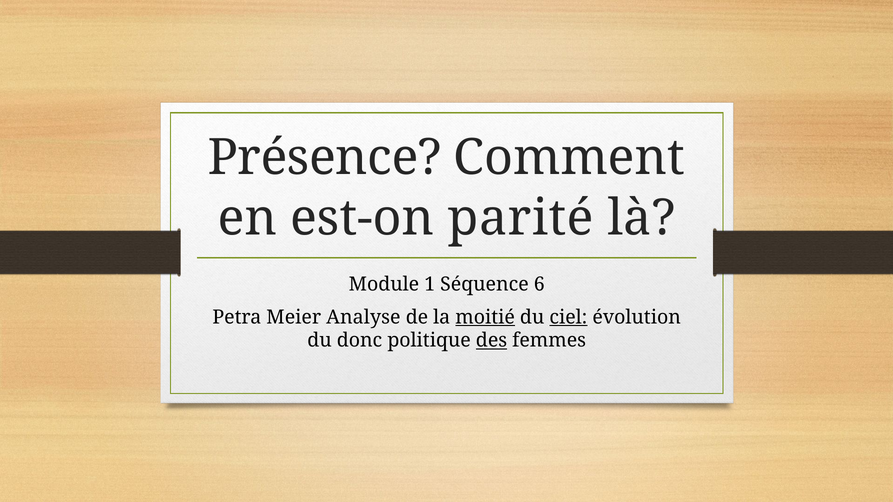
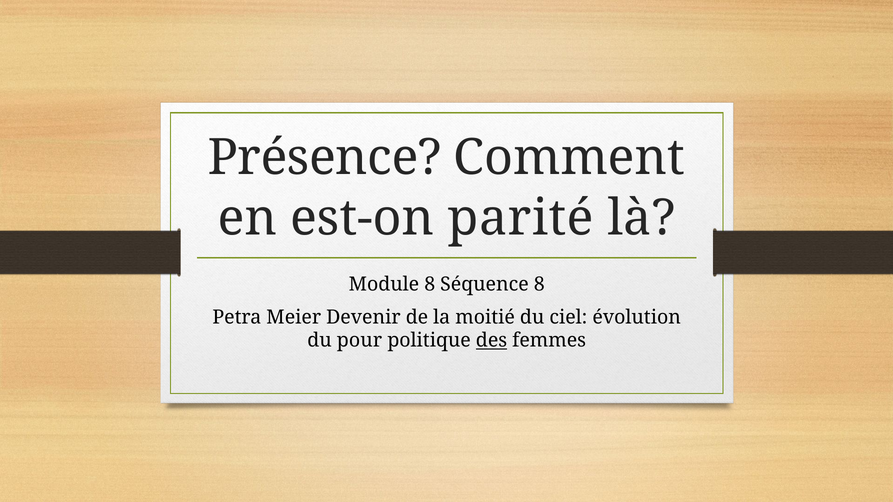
Module 1: 1 -> 8 (430, 284)
Séquence 6: 6 -> 8 (539, 284)
Analyse: Analyse -> Devenir (363, 317)
moitié underline: present -> none (485, 317)
ciel underline: present -> none (568, 317)
donc: donc -> pour (359, 341)
